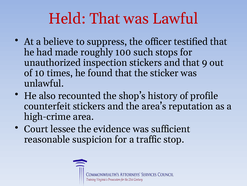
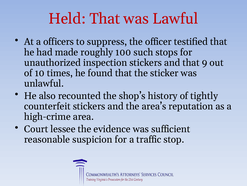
believe: believe -> officers (59, 42)
profile: profile -> tightly (204, 95)
